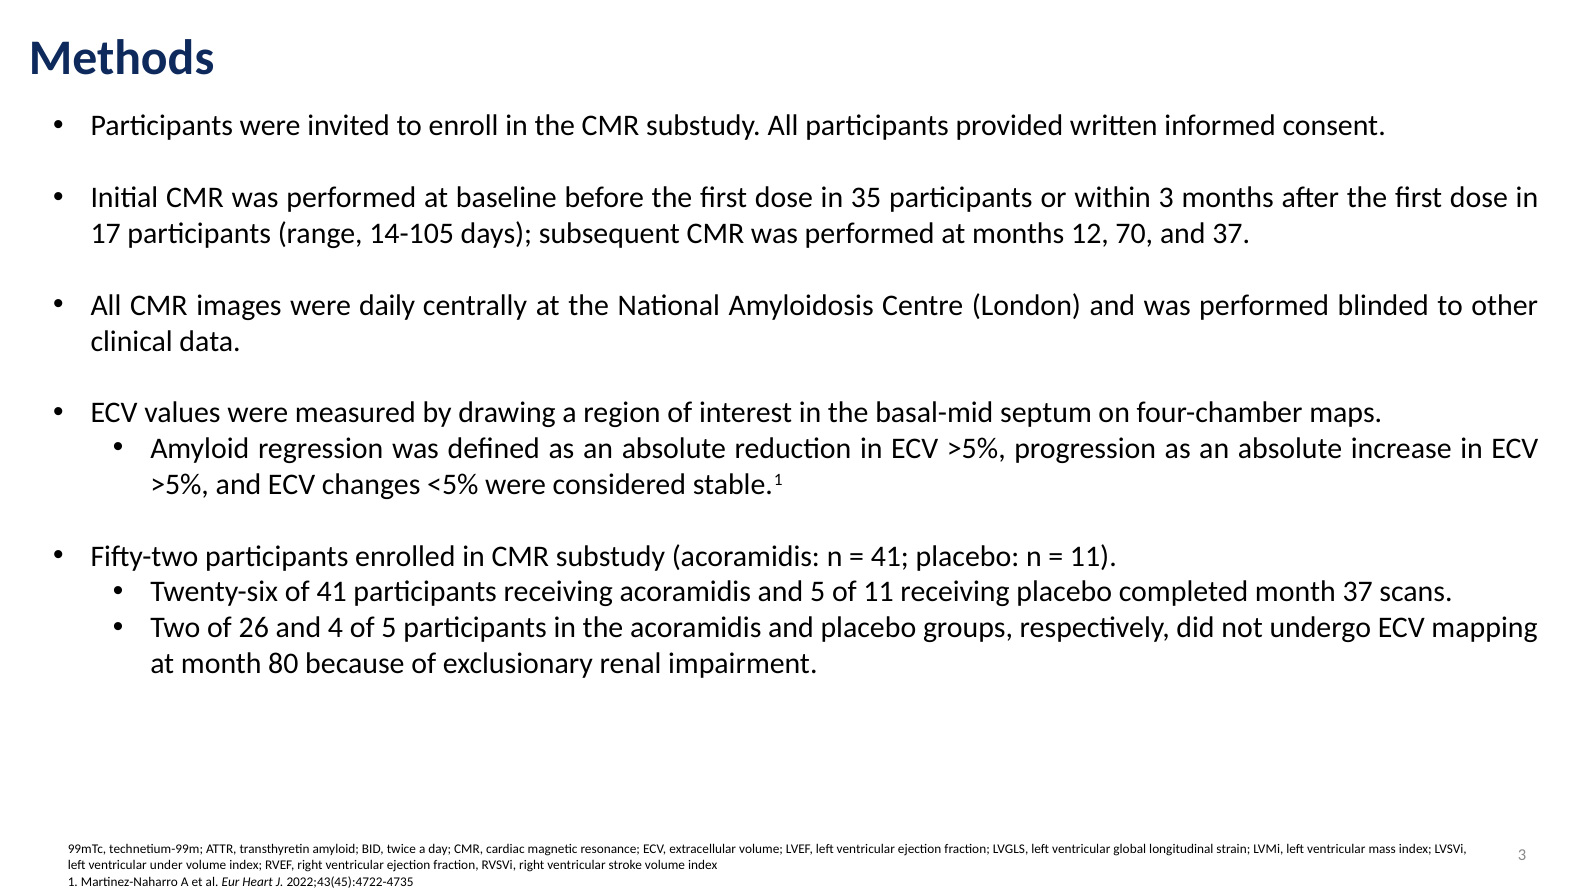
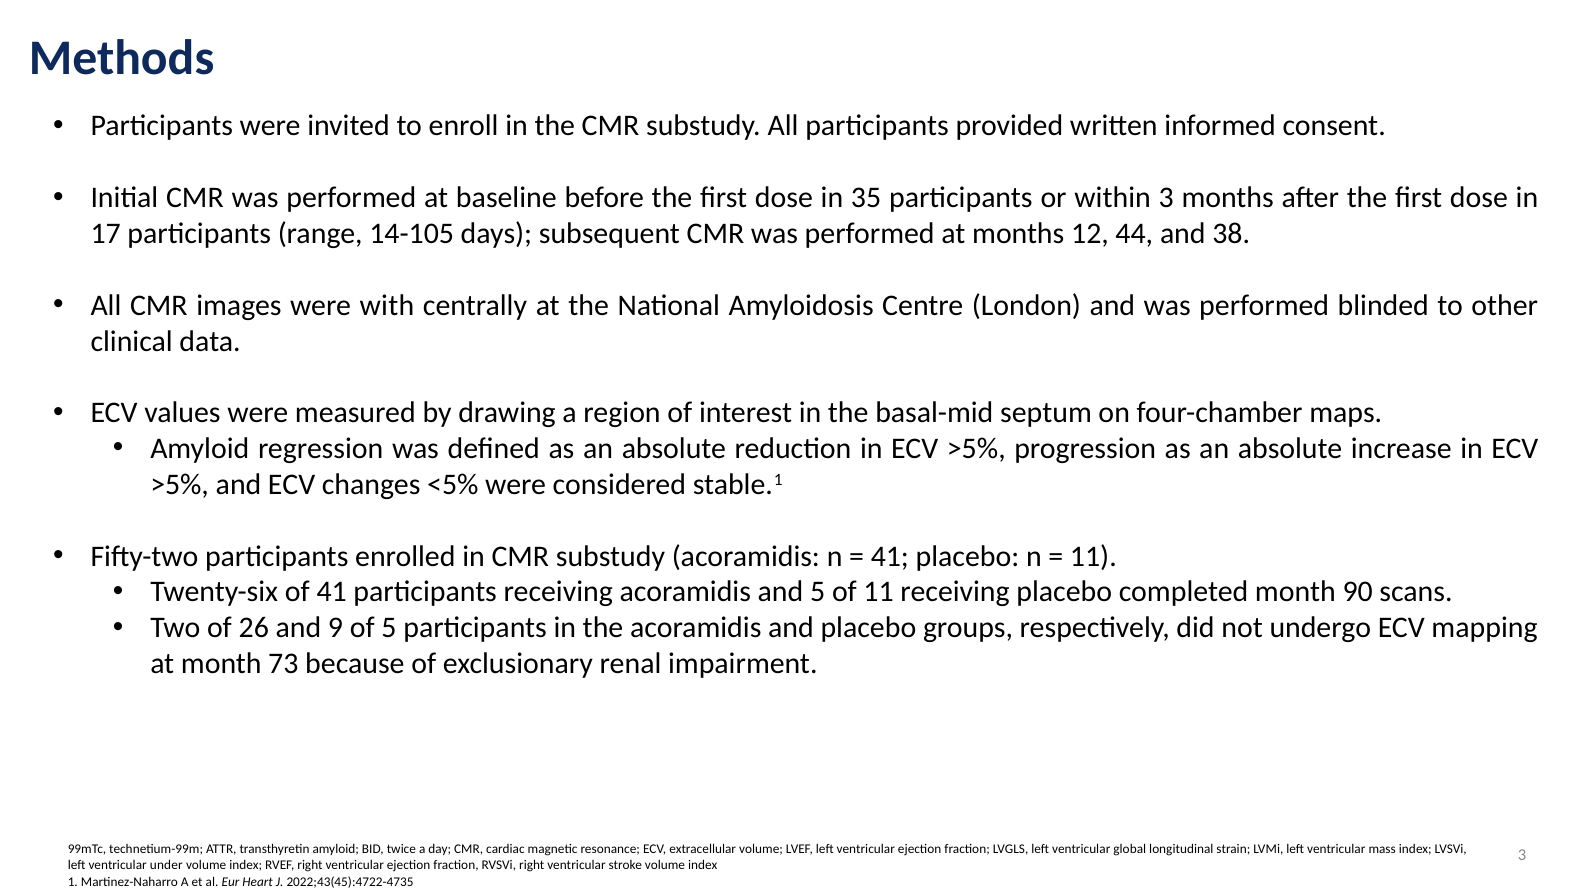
70: 70 -> 44 (1134, 234)
and 37: 37 -> 38 (1231, 234)
daily: daily -> with (387, 305)
month 37: 37 -> 90 (1358, 592)
4: 4 -> 9 (336, 628)
80: 80 -> 73 (283, 664)
